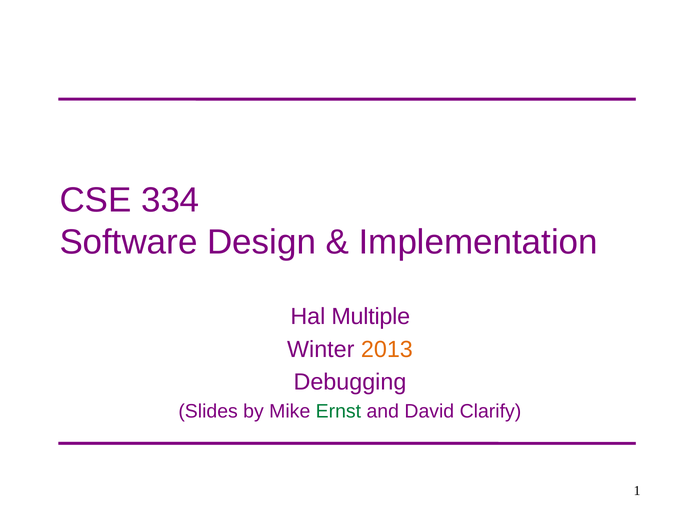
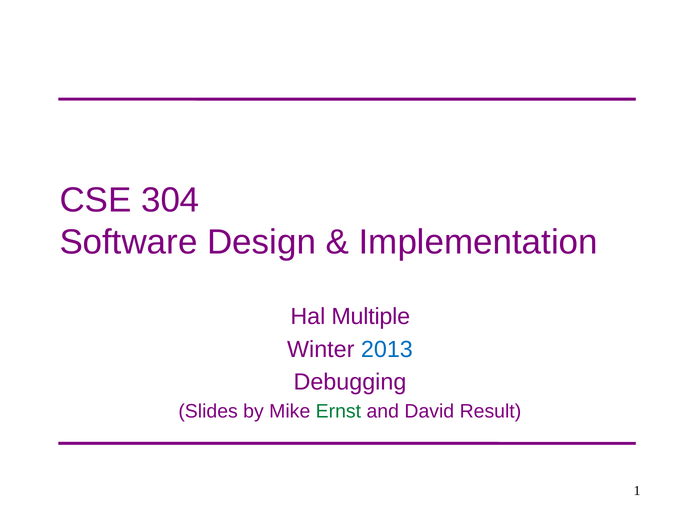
334: 334 -> 304 (170, 200)
2013 colour: orange -> blue (387, 349)
Clarify: Clarify -> Result (490, 411)
